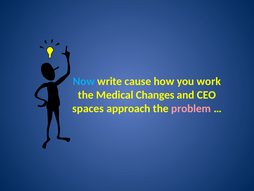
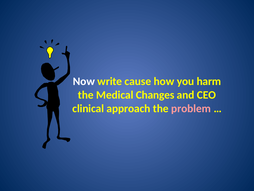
Now colour: light blue -> white (84, 81)
work: work -> harm (209, 81)
spaces: spaces -> clinical (88, 108)
